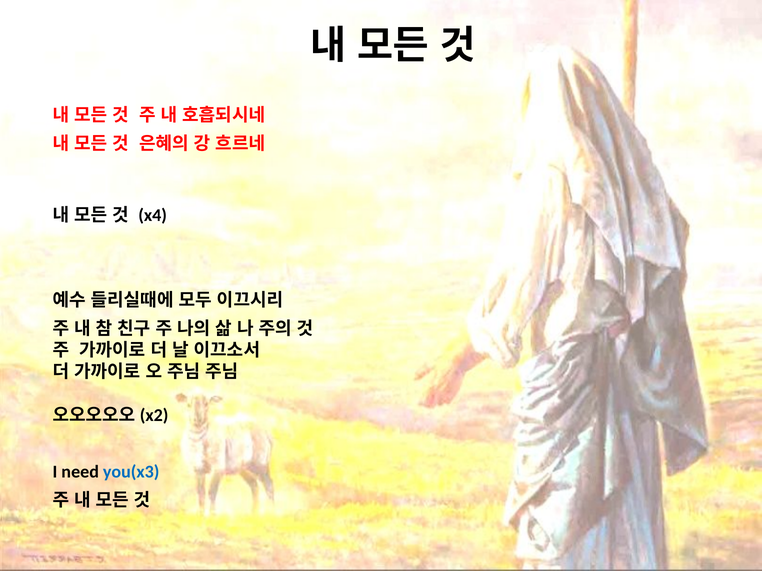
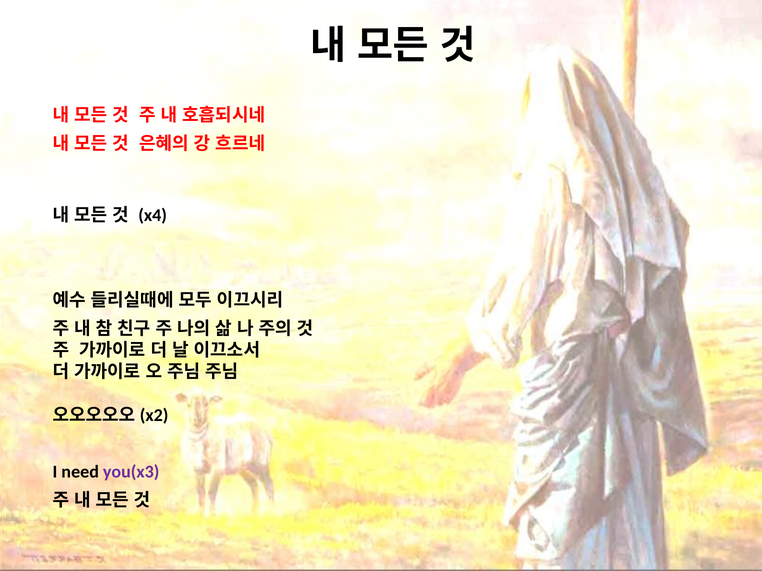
you(x3 colour: blue -> purple (131, 472)
